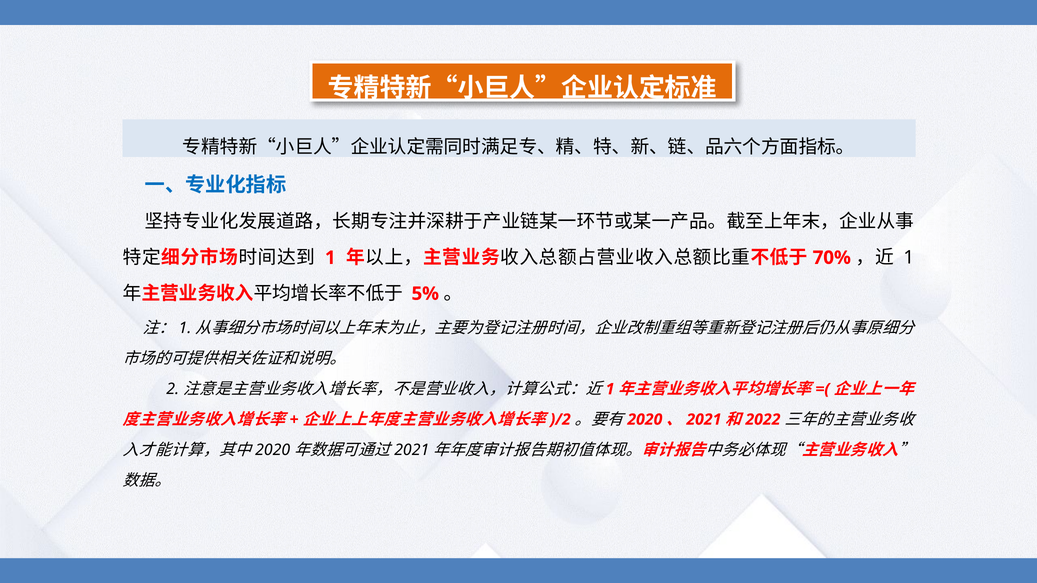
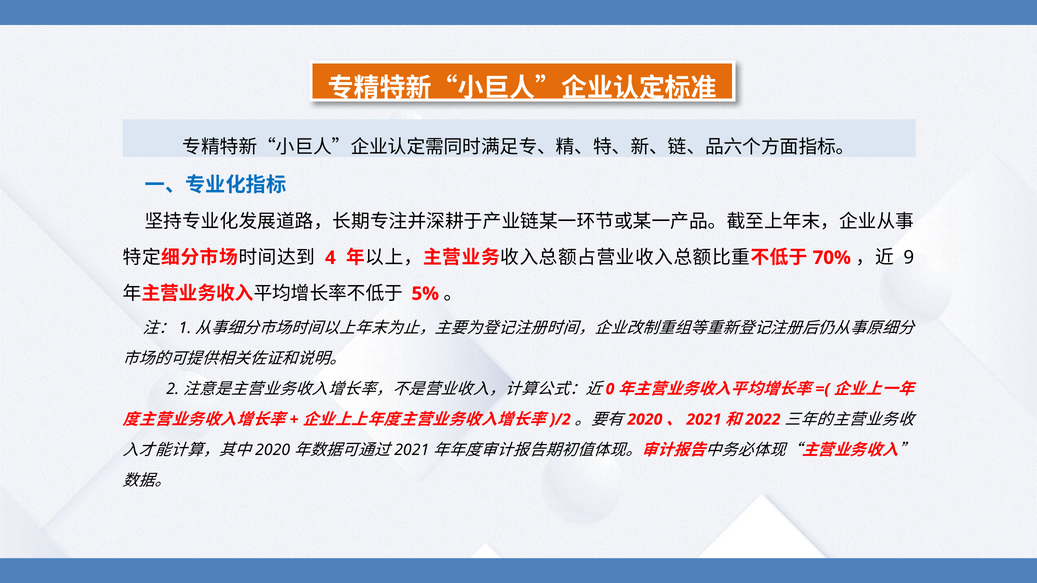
1: 1 -> 4 (330, 258)
1: 1 -> 9 (909, 258)
1: 1 -> 0 (610, 389)
